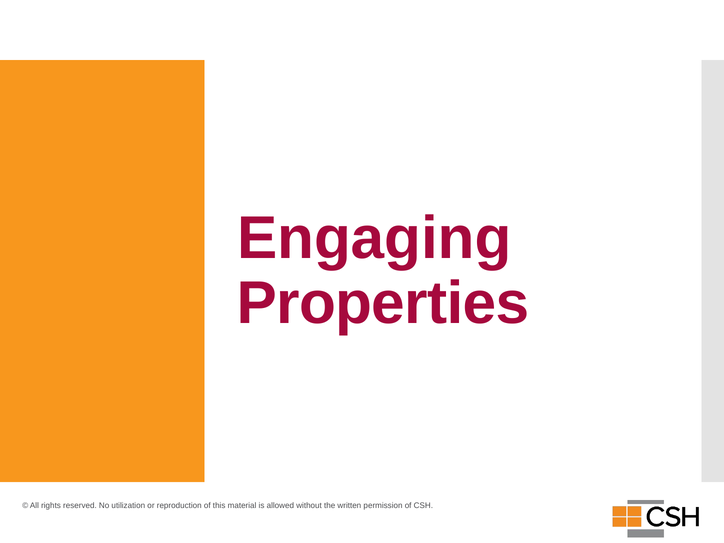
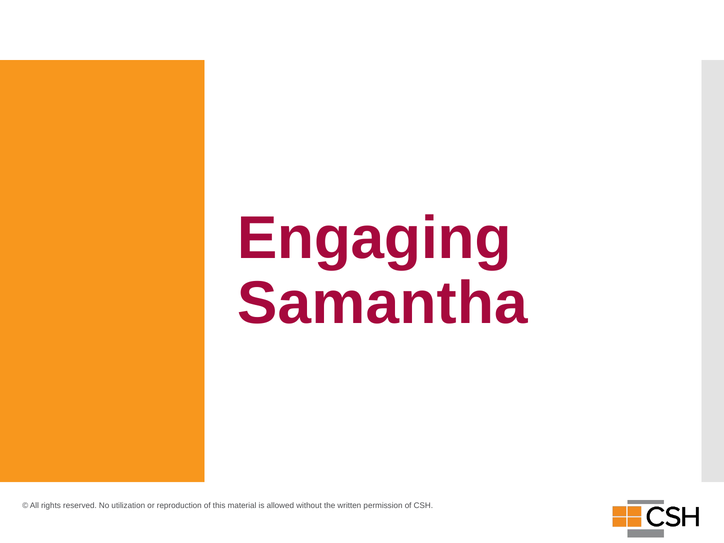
Properties: Properties -> Samantha (383, 303)
